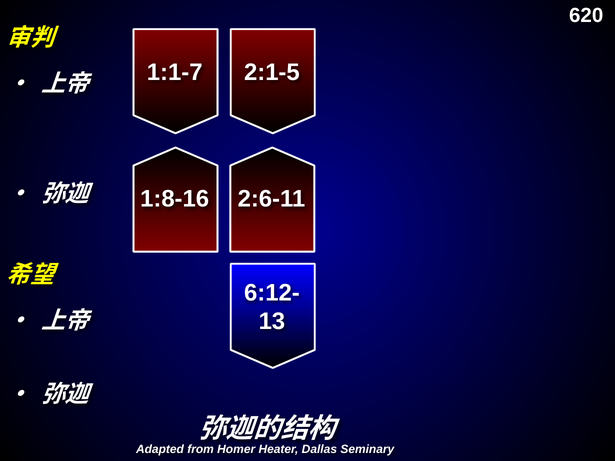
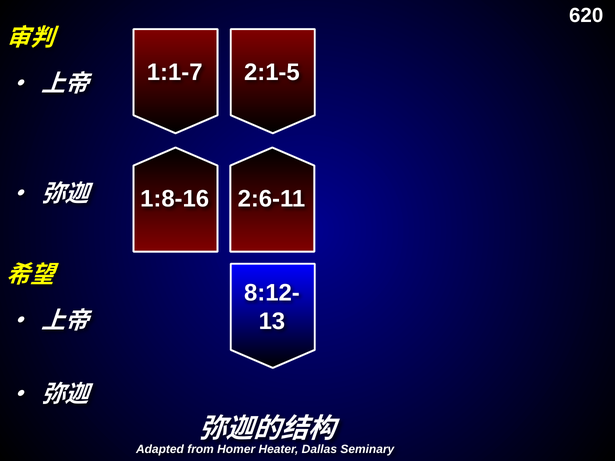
6:12-: 6:12- -> 8:12- (272, 293)
